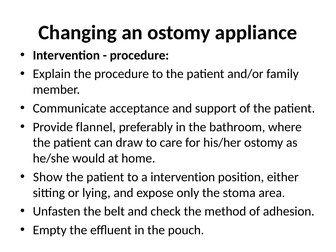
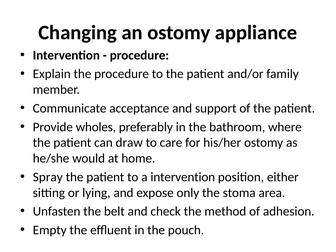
flannel: flannel -> wholes (96, 127)
Show: Show -> Spray (48, 177)
